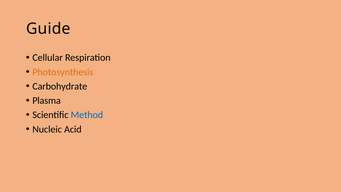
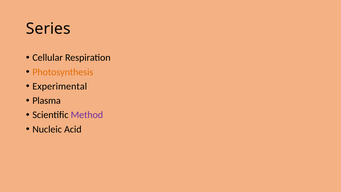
Guide: Guide -> Series (48, 29)
Carbohydrate: Carbohydrate -> Experimental (60, 86)
Method colour: blue -> purple (87, 115)
